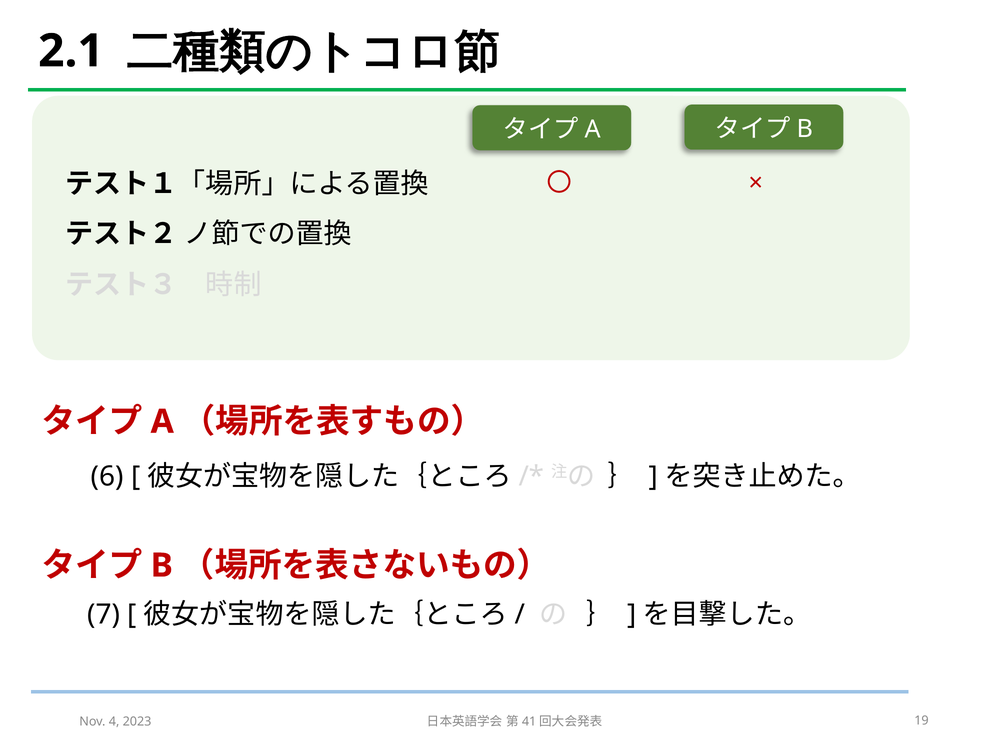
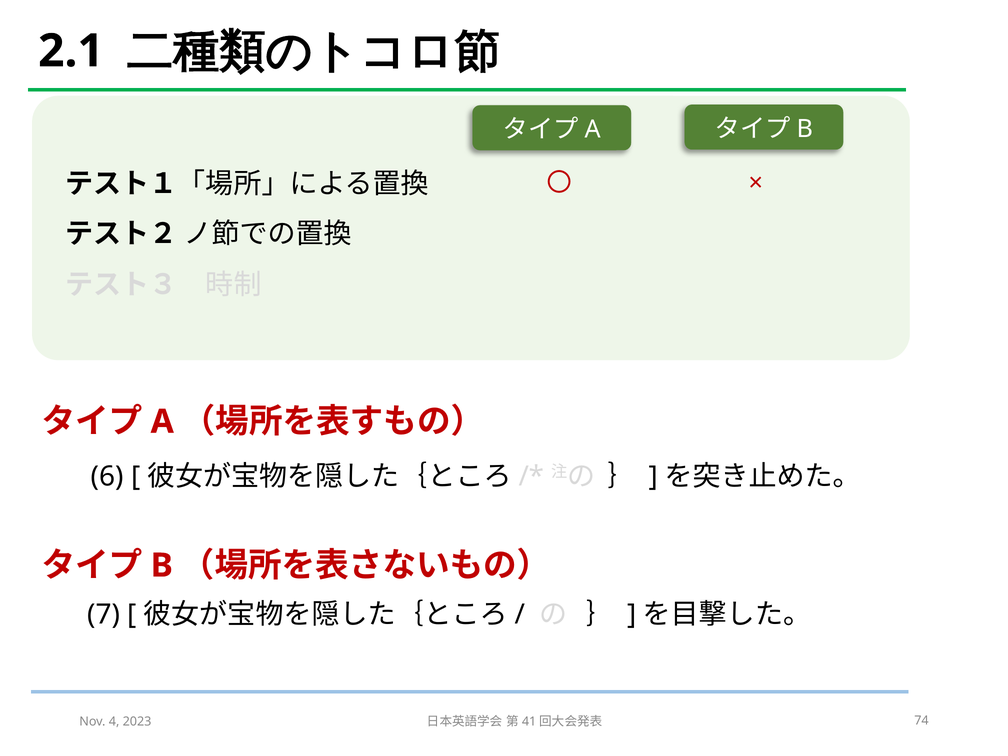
19: 19 -> 74 (922, 721)
